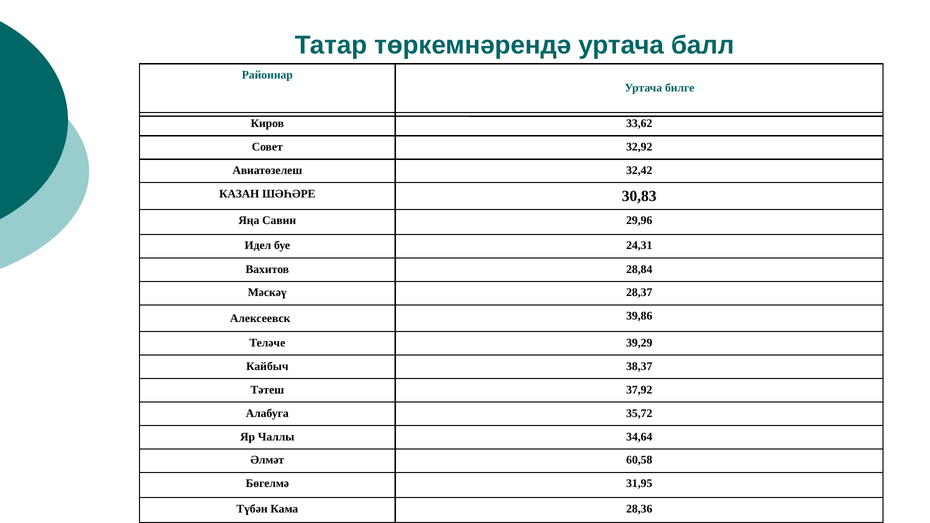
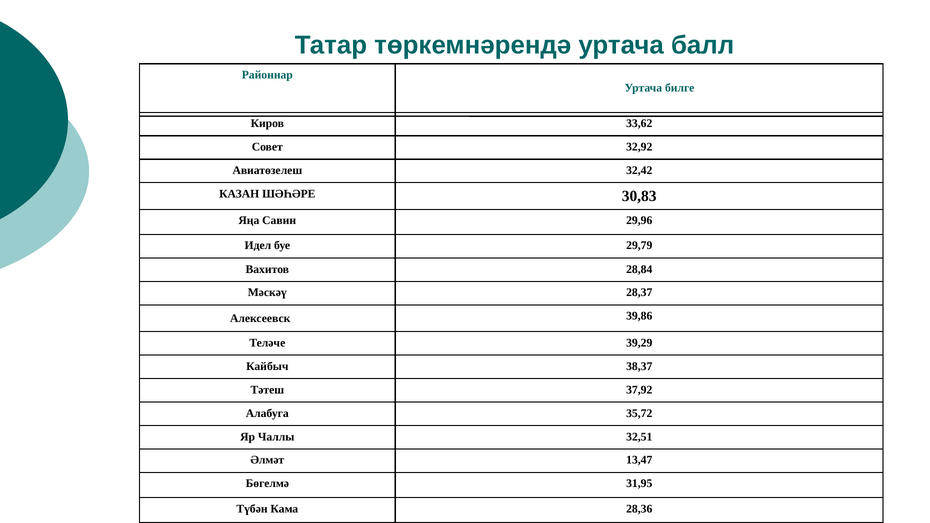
24,31: 24,31 -> 29,79 (639, 246)
34,64: 34,64 -> 32,51 (639, 437)
60,58: 60,58 -> 13,47 (639, 460)
